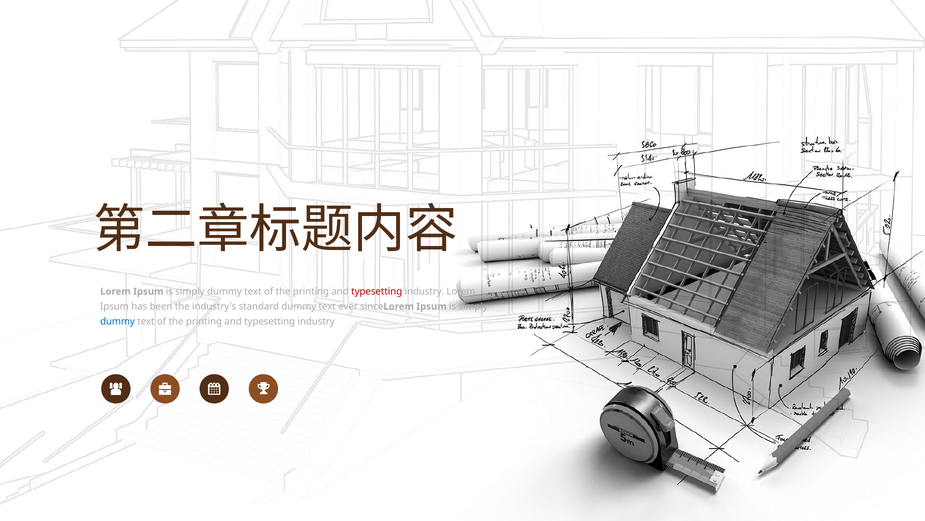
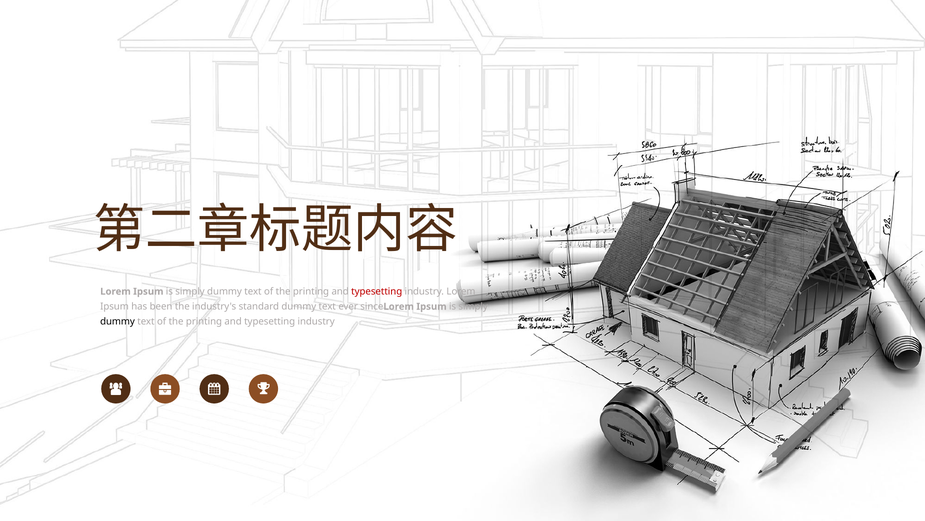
dummy colour: blue -> black (118, 321)
